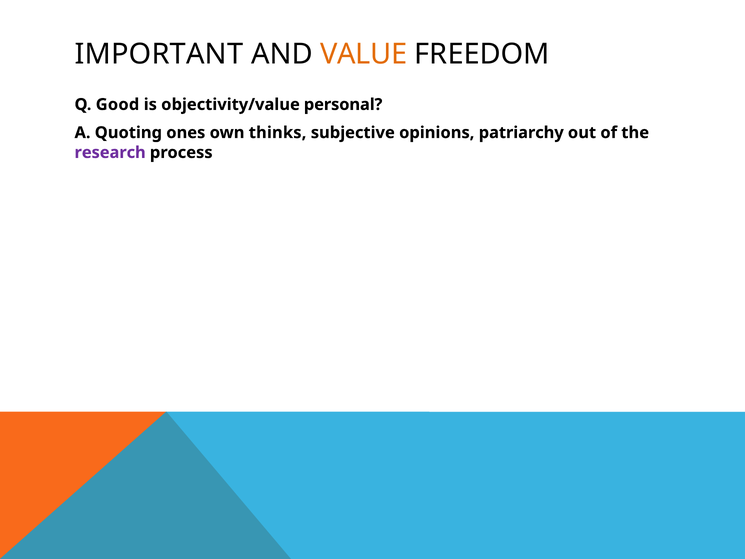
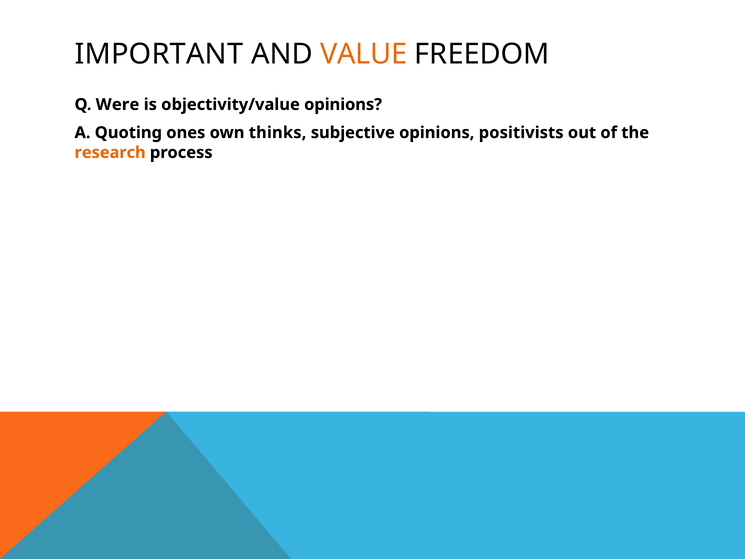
Good: Good -> Were (117, 104)
objectivity/value personal: personal -> opinions (343, 104)
patriarchy: patriarchy -> positivists (521, 133)
research colour: purple -> orange (110, 152)
